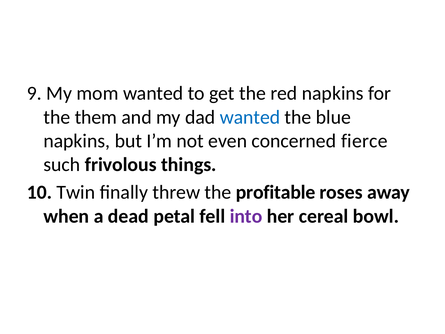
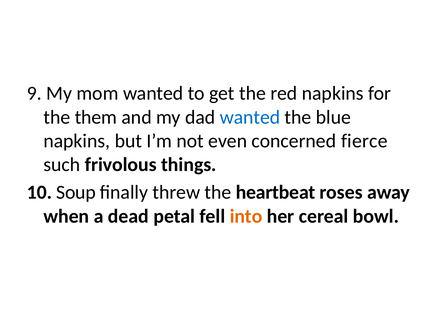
Twin: Twin -> Soup (76, 192)
profitable: profitable -> heartbeat (276, 192)
into colour: purple -> orange (246, 216)
